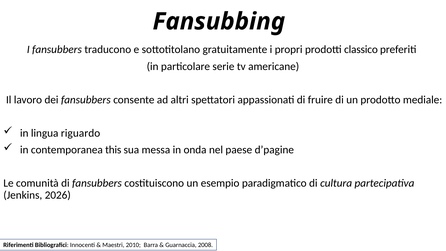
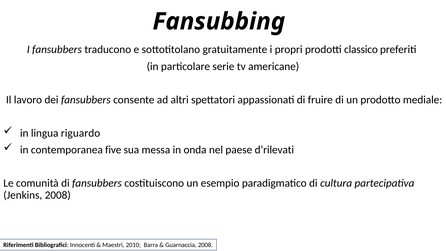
this: this -> five (113, 150)
d’pagine: d’pagine -> d’rilevati (274, 150)
Jenkins 2026: 2026 -> 2008 (58, 195)
